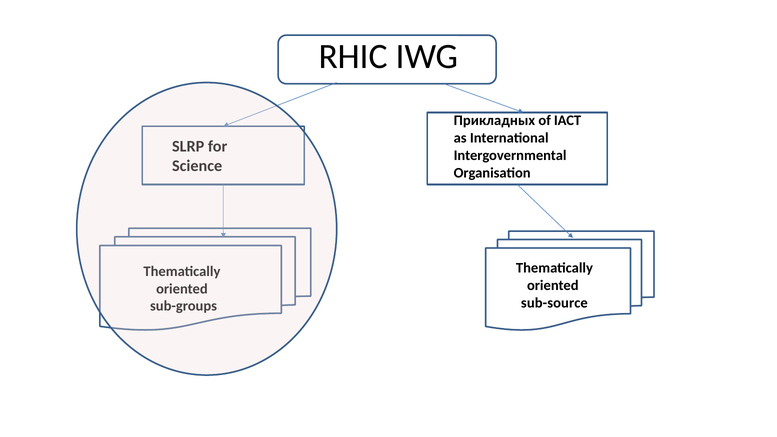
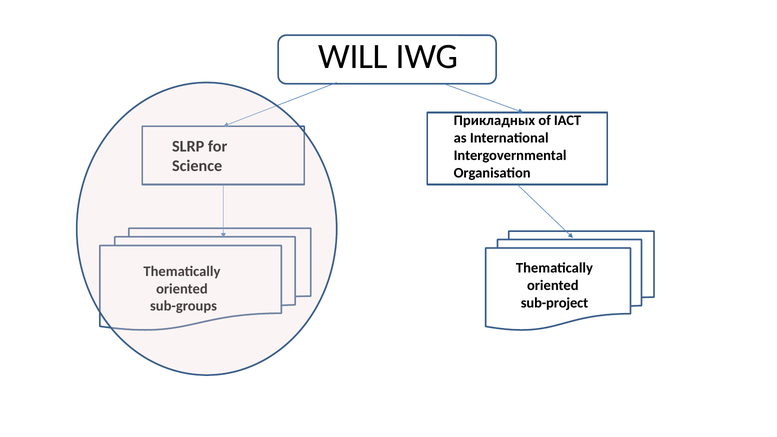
RHIC: RHIC -> WILL (353, 56)
sub-source: sub-source -> sub-project (555, 303)
